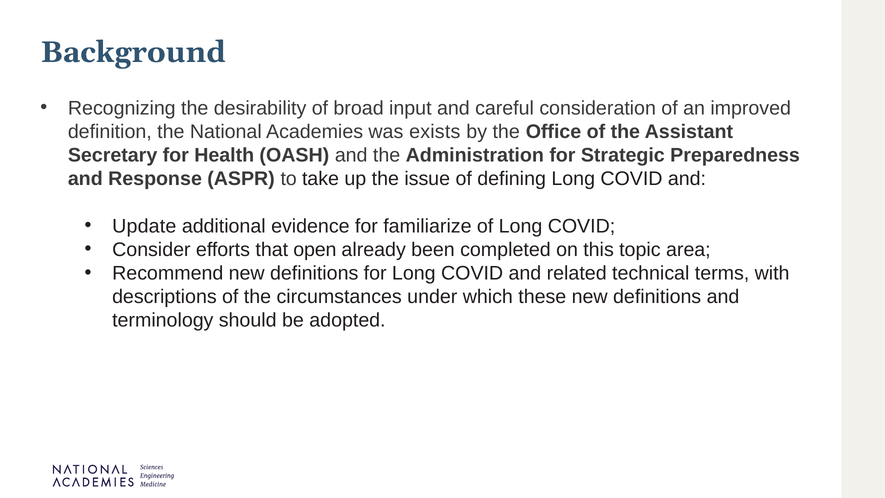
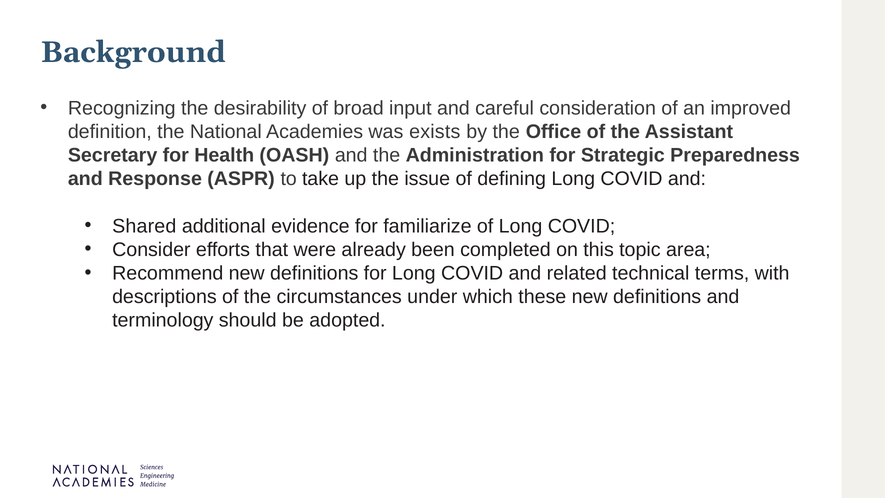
Update: Update -> Shared (144, 226)
open: open -> were (315, 250)
